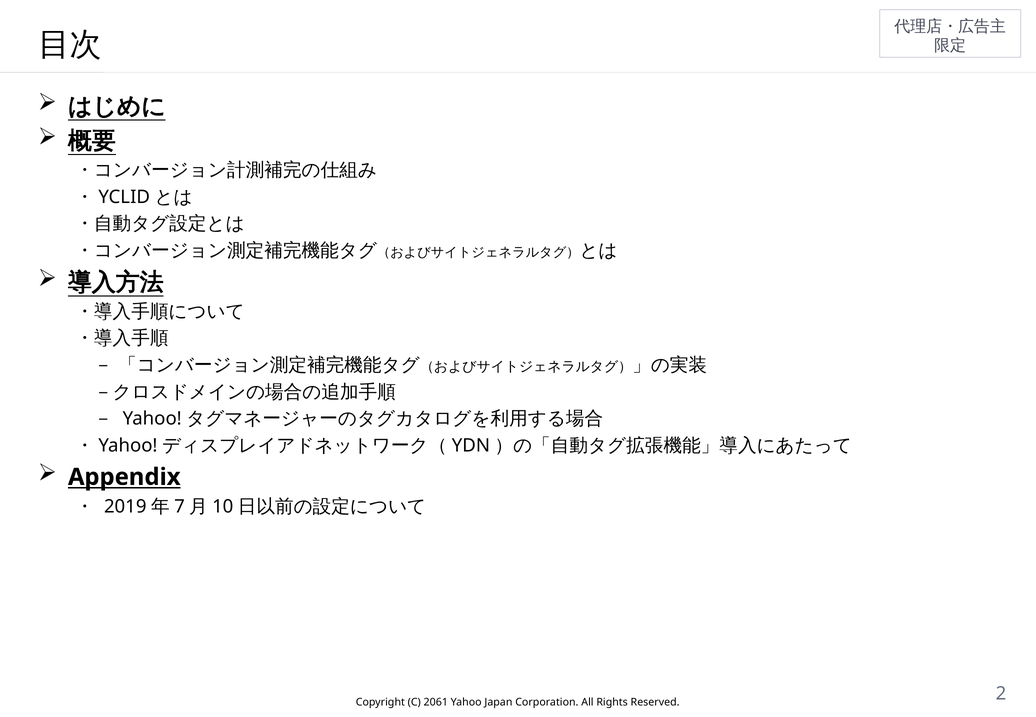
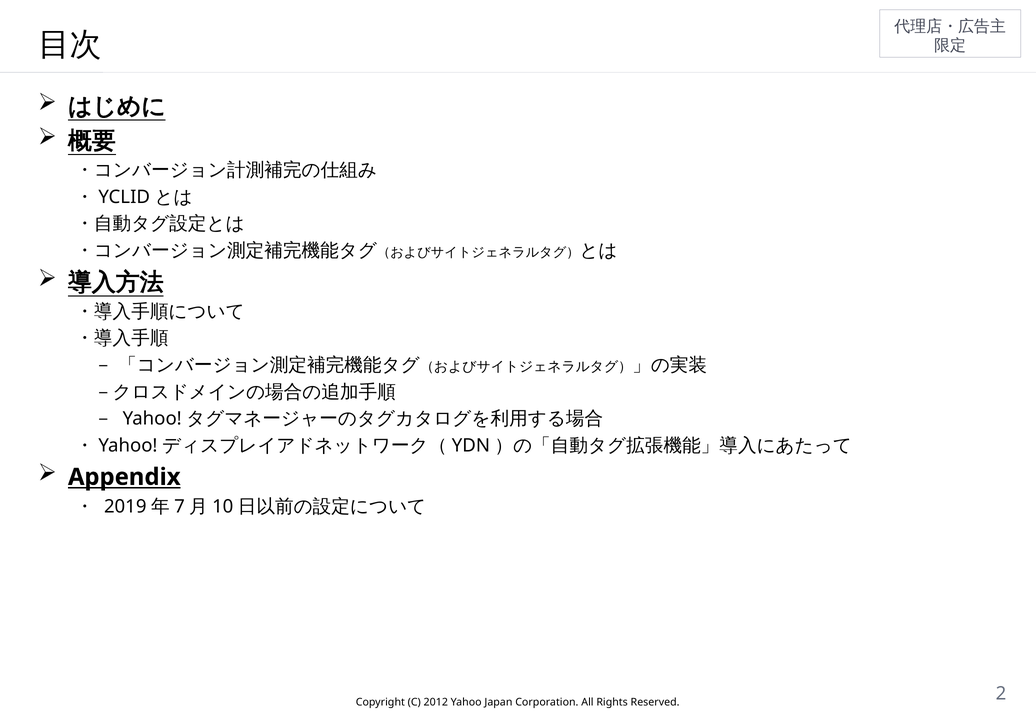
2061: 2061 -> 2012 (436, 702)
